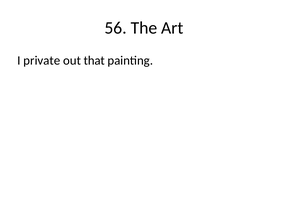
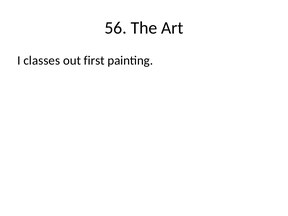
private: private -> classes (42, 60)
that: that -> first (94, 60)
